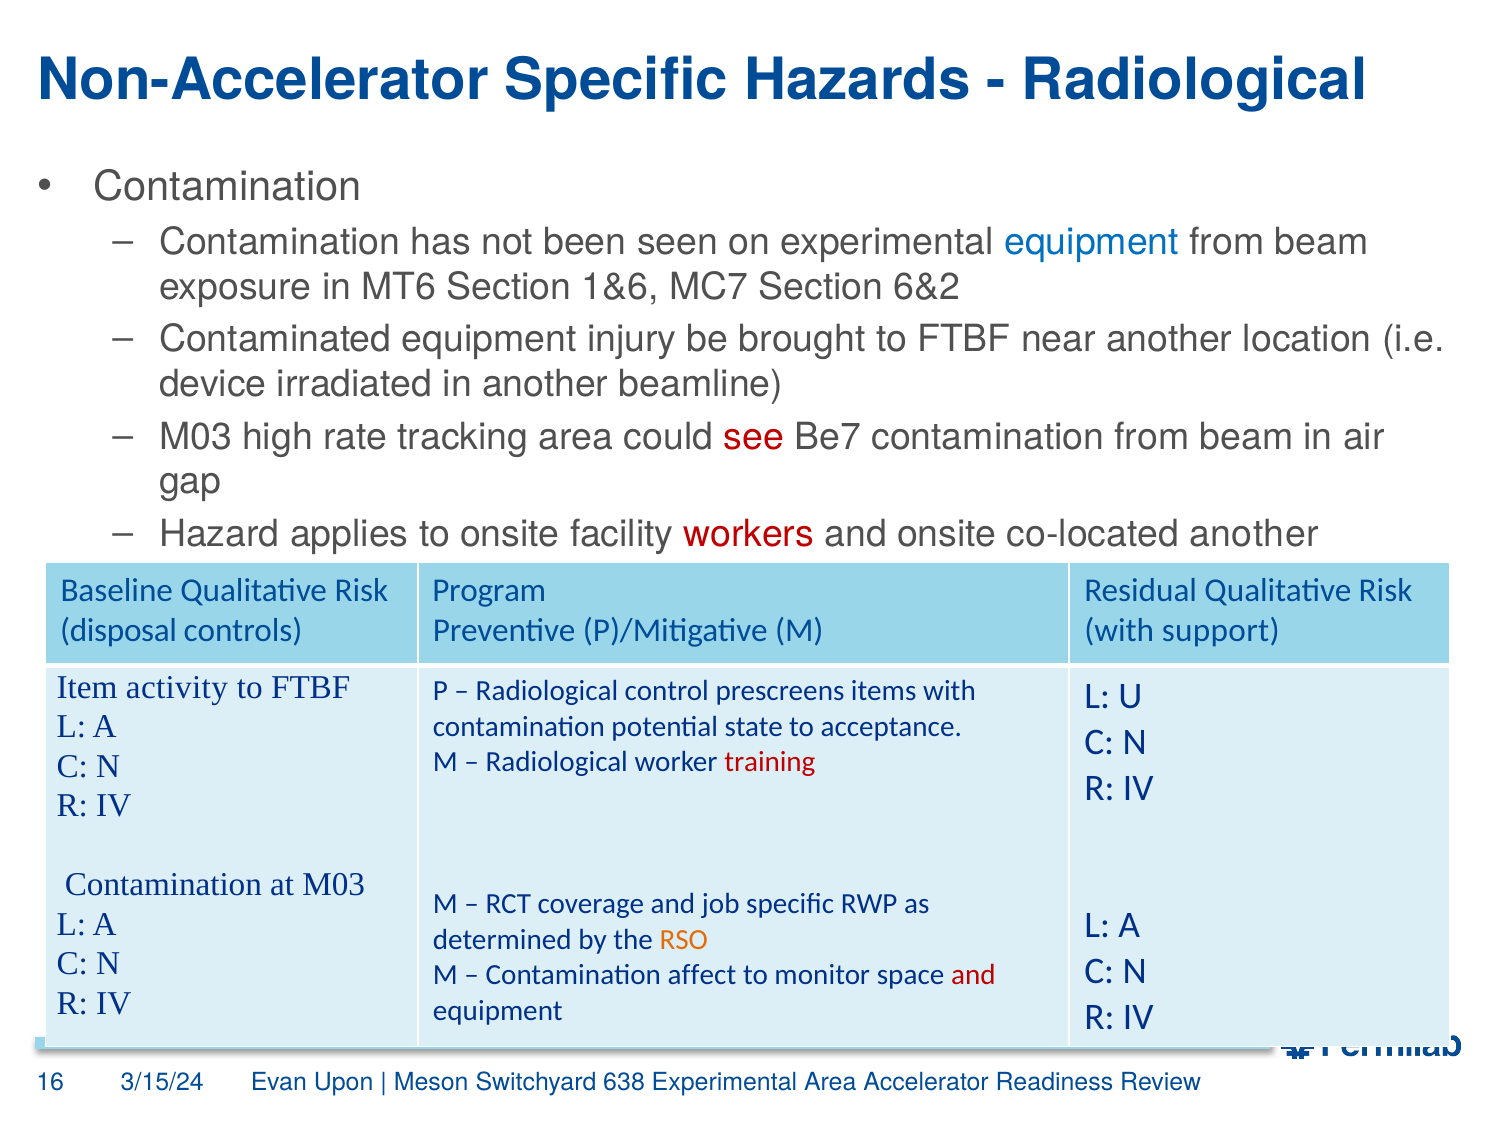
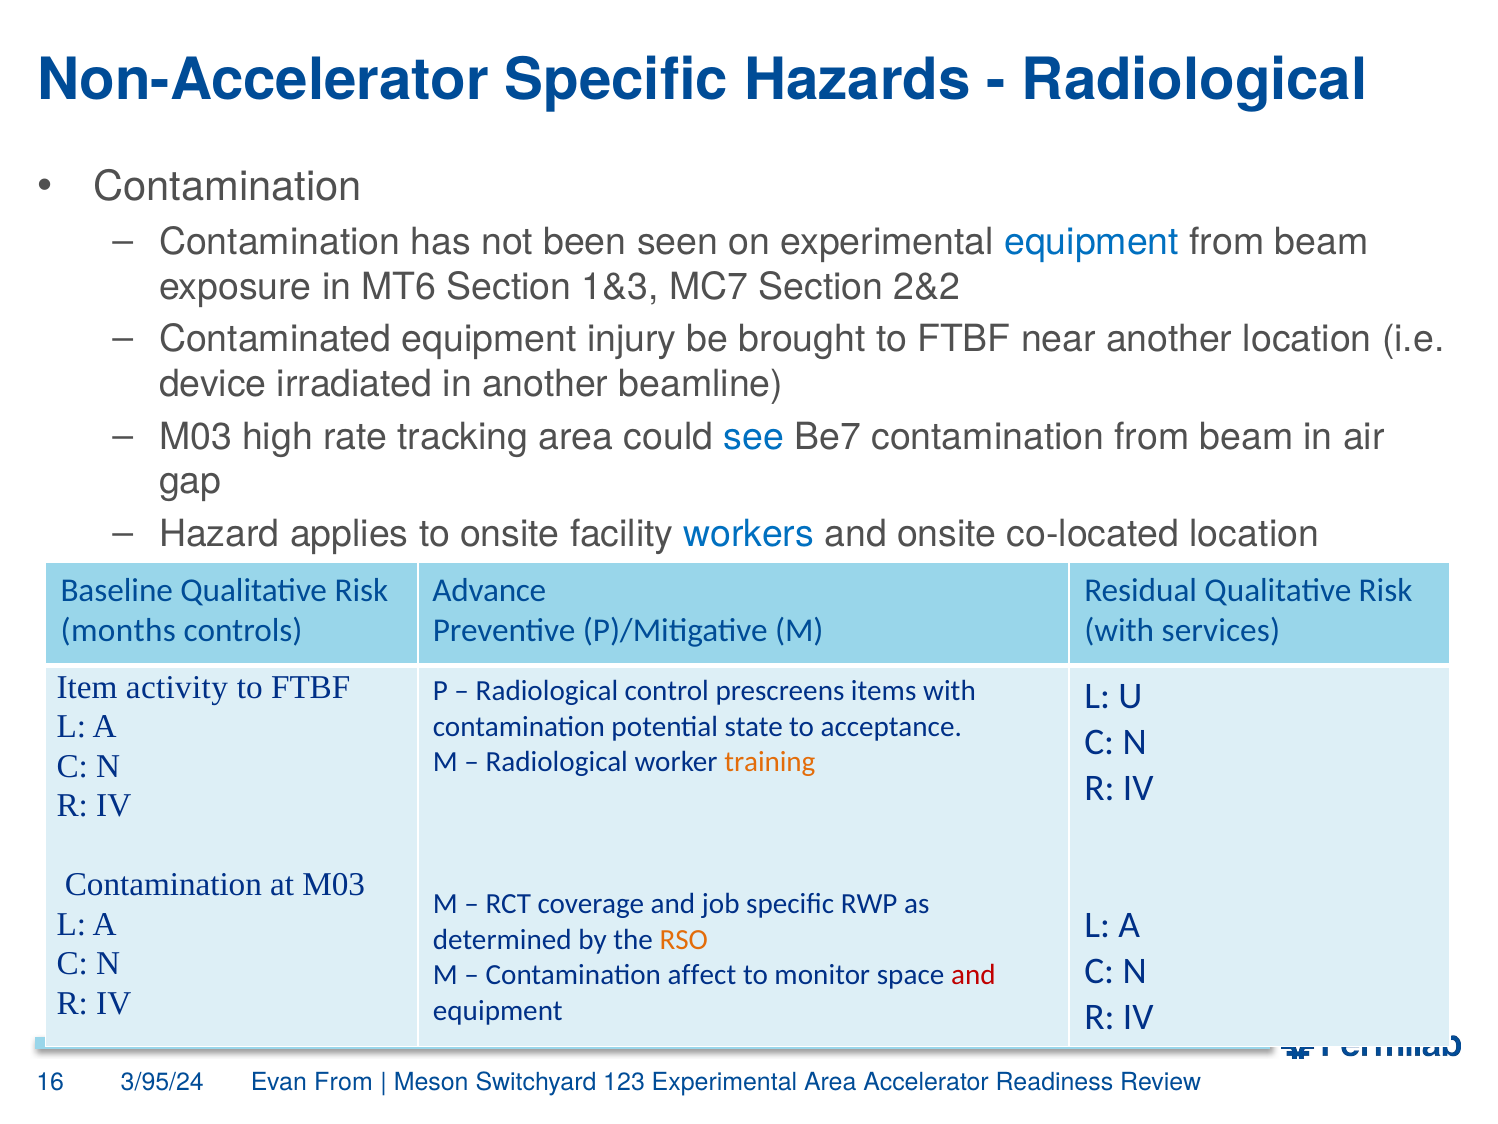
1&6: 1&6 -> 1&3 (620, 287)
6&2: 6&2 -> 2&2 (927, 287)
see colour: red -> blue (754, 436)
workers colour: red -> blue (749, 534)
co-located another: another -> location (1254, 534)
Program: Program -> Advance (489, 590)
disposal: disposal -> months (118, 631)
support: support -> services (1221, 631)
training colour: red -> orange (770, 762)
3/15/24: 3/15/24 -> 3/95/24 (162, 1082)
Evan Upon: Upon -> From (344, 1082)
638: 638 -> 123 (624, 1082)
